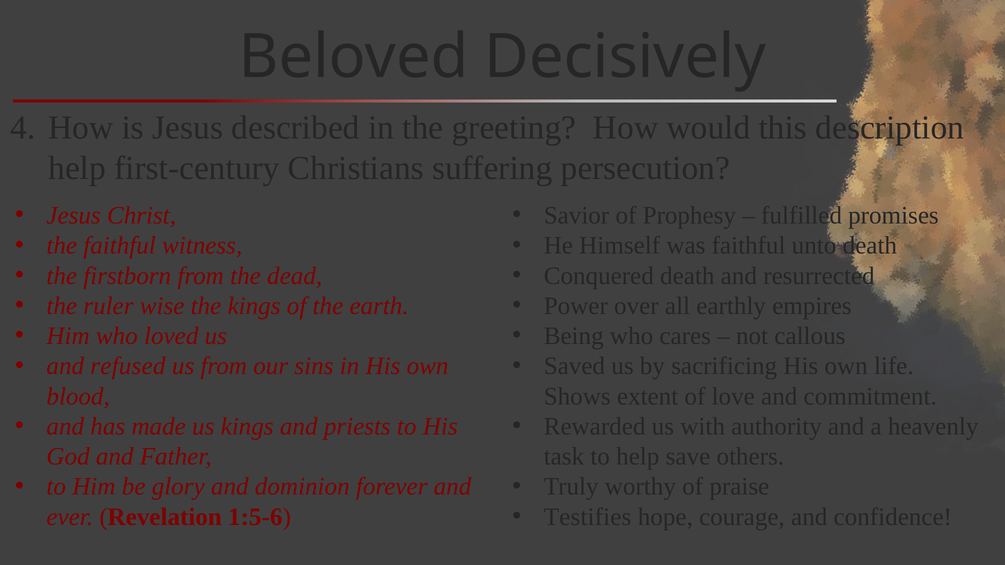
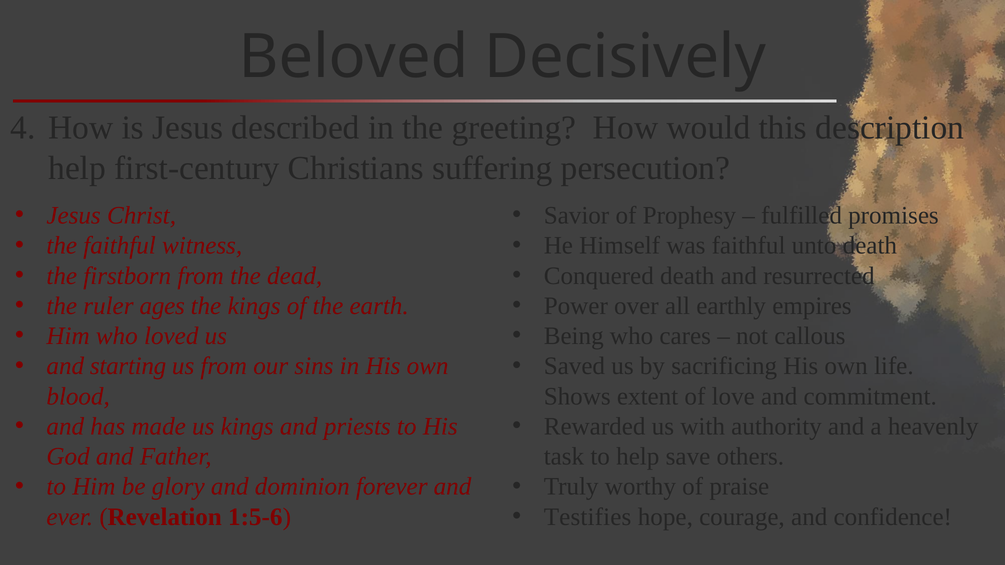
wise: wise -> ages (162, 306)
refused: refused -> starting (128, 366)
